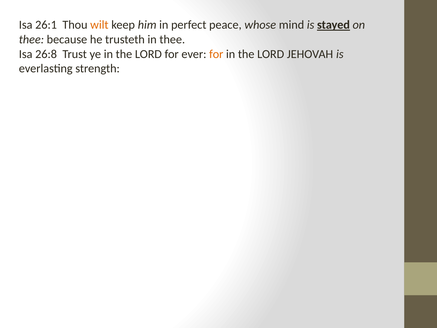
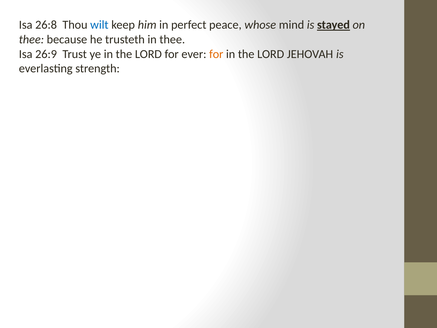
26:1: 26:1 -> 26:8 (46, 25)
wilt colour: orange -> blue (99, 25)
26:8: 26:8 -> 26:9 (46, 54)
